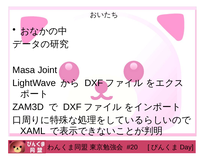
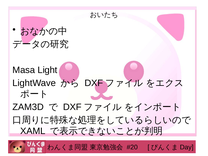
Joint: Joint -> Light (47, 70)
